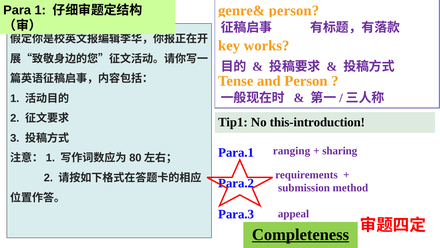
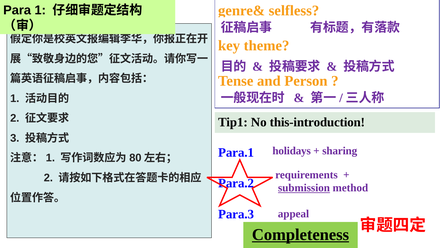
genre& person: person -> selfless (294, 10)
works: works -> theme (267, 46)
ranging: ranging -> holidays (292, 151)
submission underline: none -> present (304, 188)
